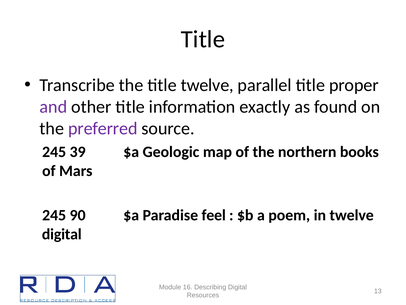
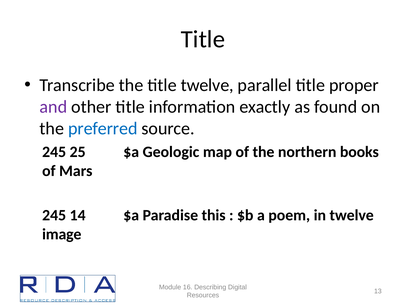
preferred colour: purple -> blue (103, 128)
39: 39 -> 25 (78, 152)
90: 90 -> 14 (78, 215)
feel: feel -> this (214, 215)
digital: digital -> image (62, 234)
